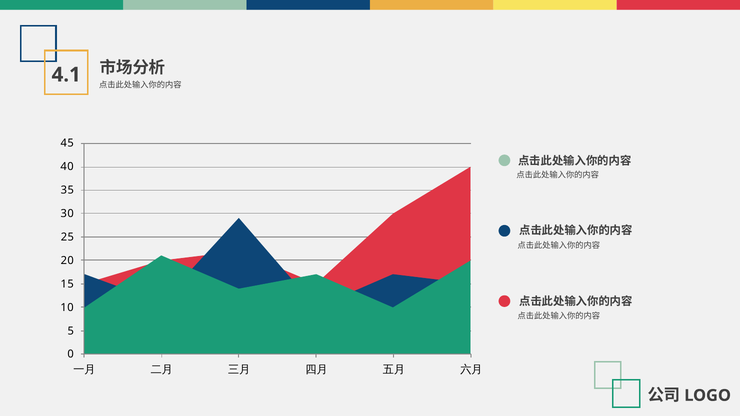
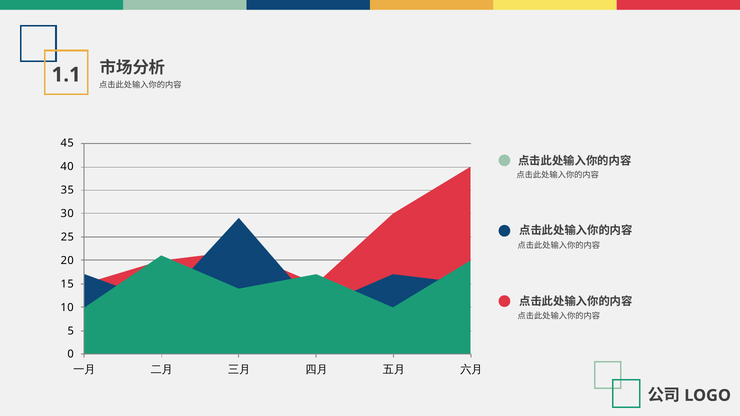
4.1: 4.1 -> 1.1 (66, 75)
